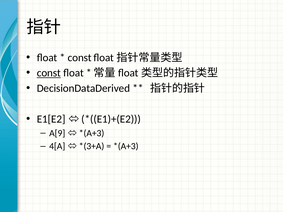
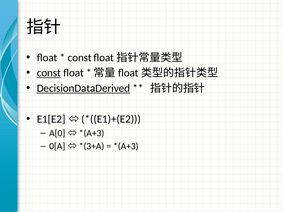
DecisionDataDerived underline: none -> present (83, 88)
A[9: A[9 -> A[0 (57, 133)
4[A: 4[A -> 0[A (57, 146)
